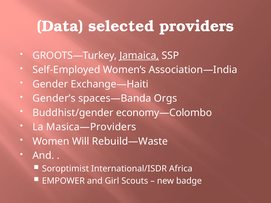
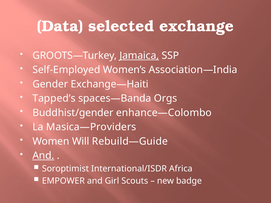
providers: providers -> exchange (197, 26)
Gender’s: Gender’s -> Tapped’s (54, 99)
economy—Colombo: economy—Colombo -> enhance—Colombo (164, 113)
Rebuild—Waste: Rebuild—Waste -> Rebuild—Guide (130, 141)
And underline: none -> present (43, 156)
